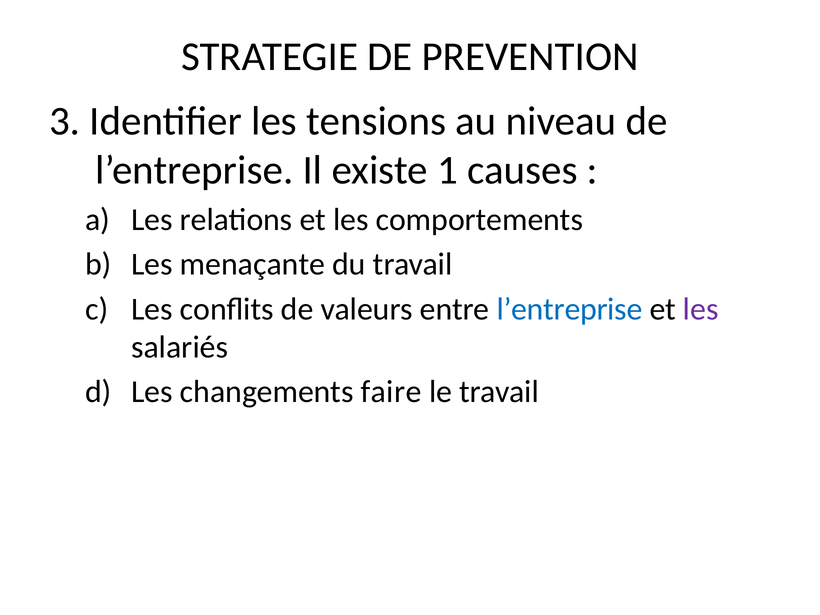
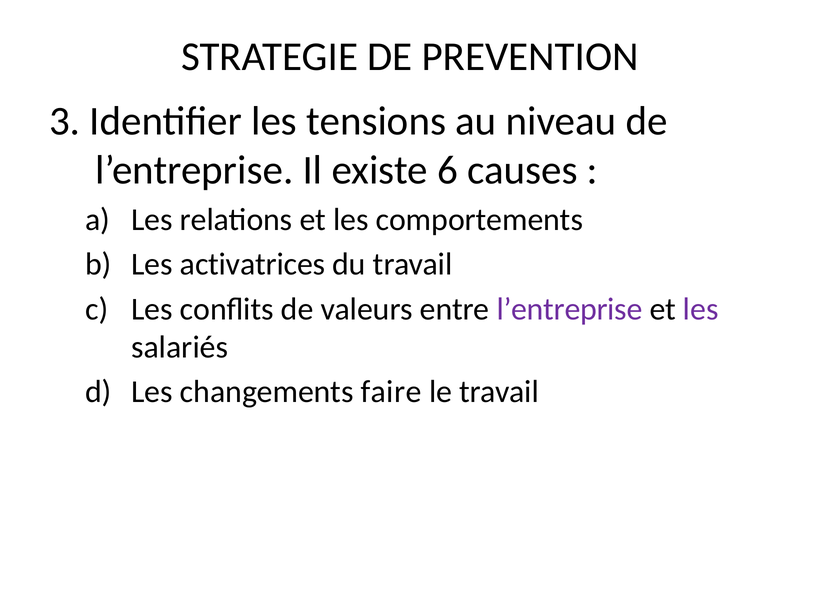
1: 1 -> 6 (447, 170)
menaçante: menaçante -> activatrices (253, 264)
l’entreprise colour: blue -> purple (570, 309)
